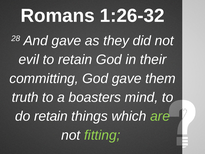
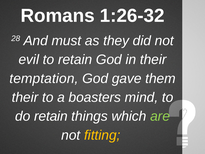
And gave: gave -> must (66, 41)
committing: committing -> temptation (44, 78)
truth: truth -> their (25, 97)
fitting colour: light green -> yellow (102, 135)
